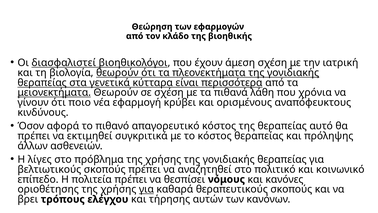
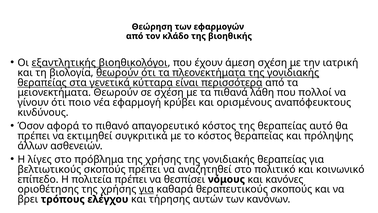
διασφαλιστεί: διασφαλιστεί -> εξαντλητικής (64, 63)
μειονεκτήματα underline: present -> none (54, 92)
χρόνια: χρόνια -> πολλοί (315, 92)
